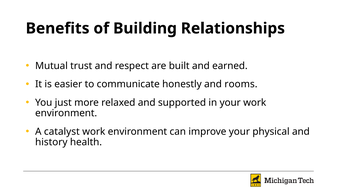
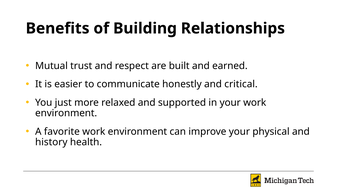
rooms: rooms -> critical (241, 84)
catalyst: catalyst -> favorite (62, 131)
